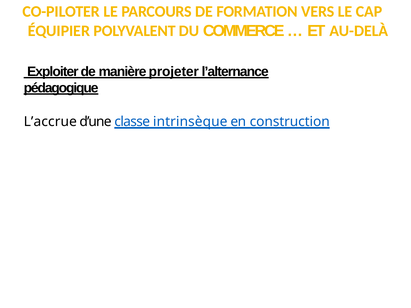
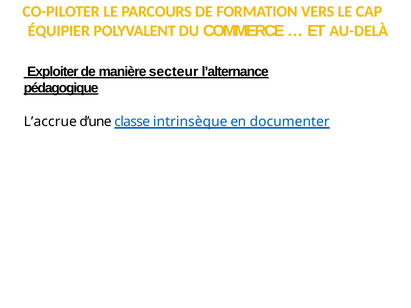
projeter: projeter -> secteur (174, 72)
construction: construction -> documenter (290, 122)
